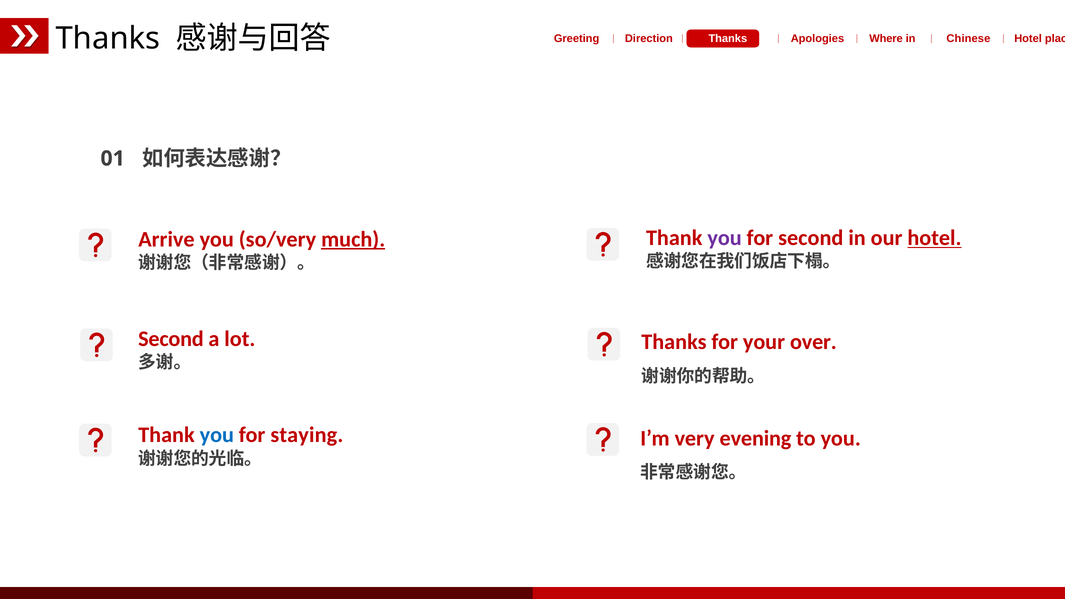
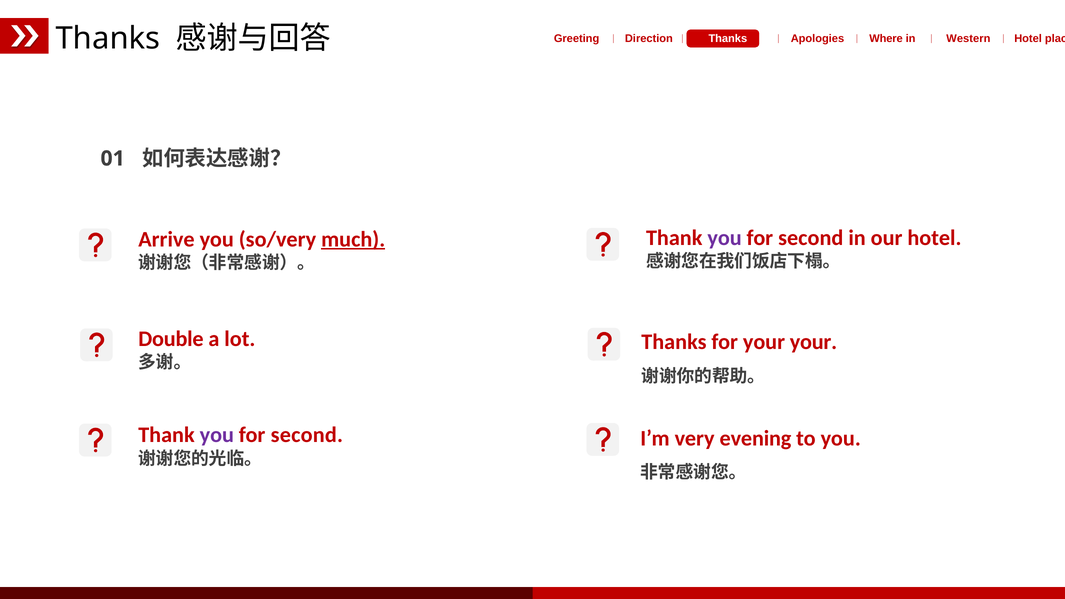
Chinese: Chinese -> Western (968, 39)
hotel underline: present -> none (934, 238)
Second: Second -> Double (171, 339)
your over: over -> your (813, 342)
you colour: blue -> purple (217, 435)
staying: staying -> second (307, 435)
